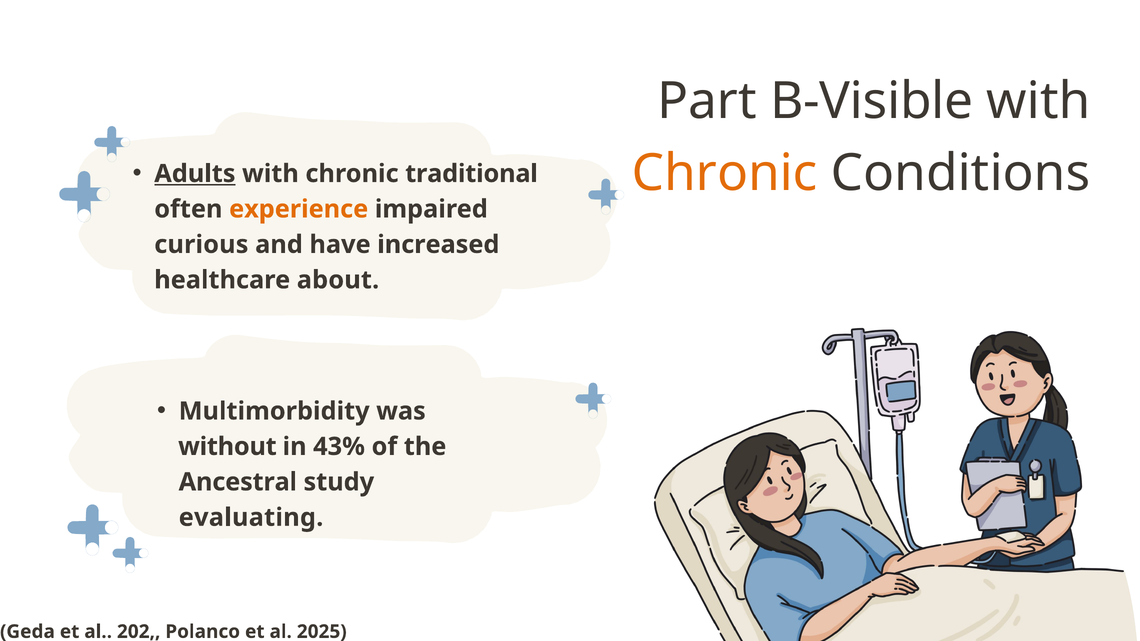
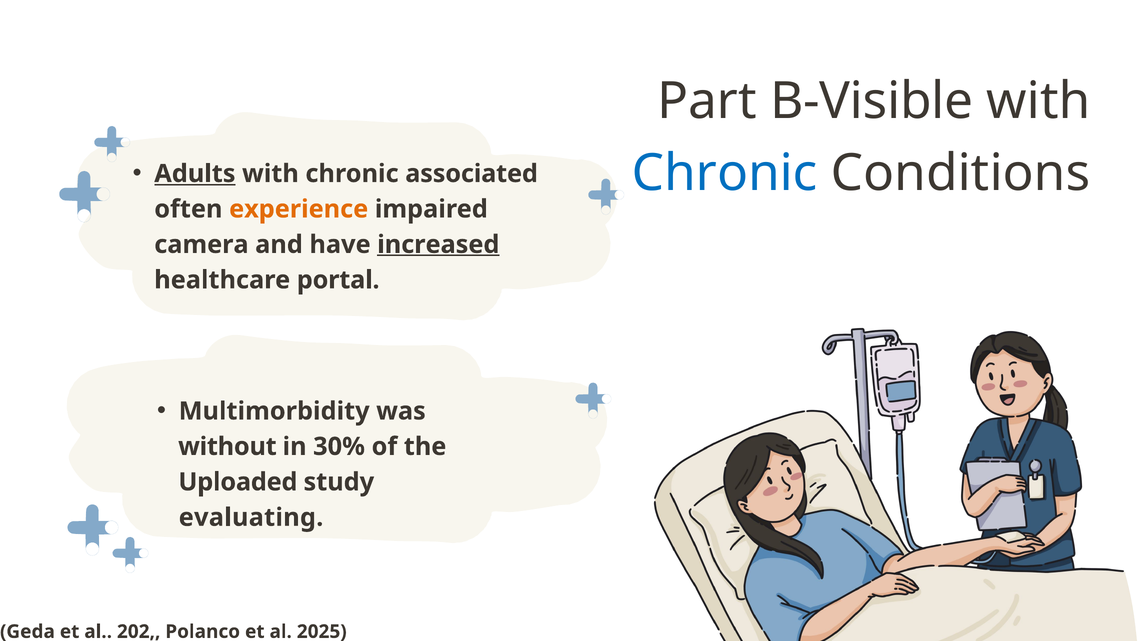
Chronic colour: orange -> blue (725, 173)
traditional: traditional -> associated (472, 174)
curious: curious -> camera (201, 245)
increased underline: none -> present (438, 245)
about: about -> portal (338, 280)
43%: 43% -> 30% (339, 447)
Ancestral: Ancestral -> Uploaded (238, 482)
